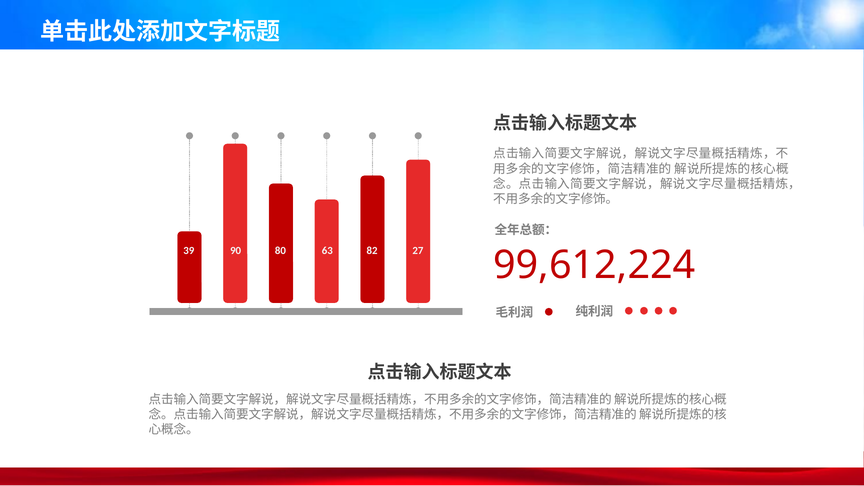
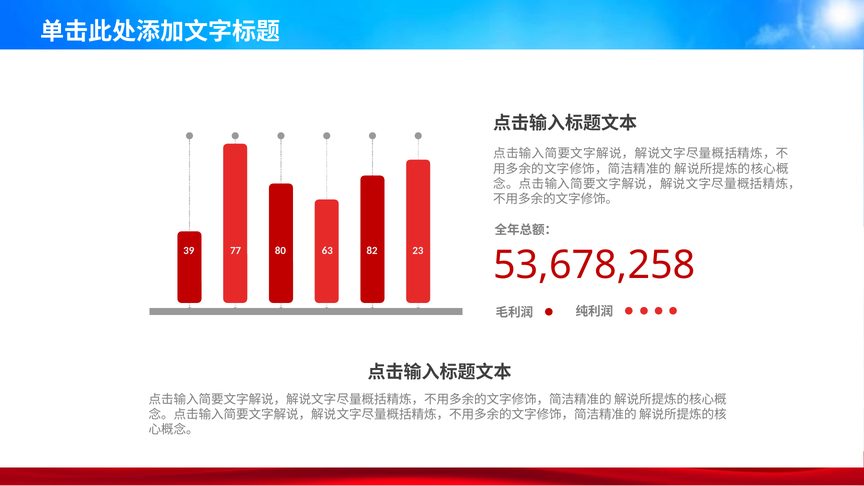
90: 90 -> 77 (236, 251)
27: 27 -> 23 (418, 251)
99,612,224: 99,612,224 -> 53,678,258 (594, 265)
